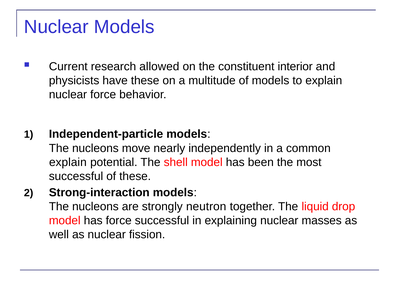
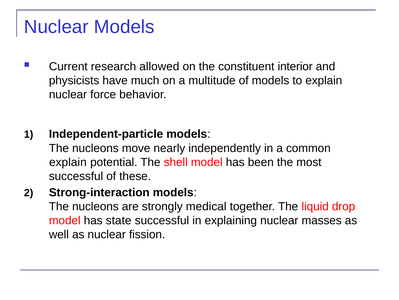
have these: these -> much (145, 80)
neutron: neutron -> medical (206, 206)
has force: force -> state (119, 220)
